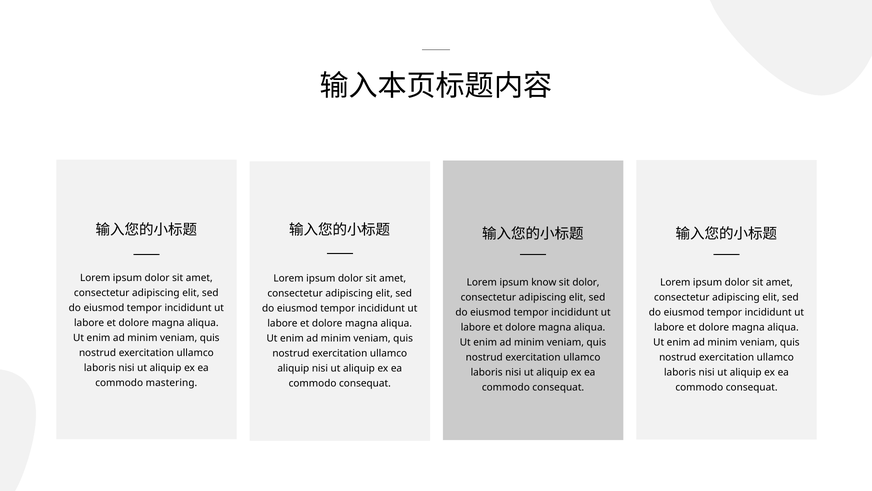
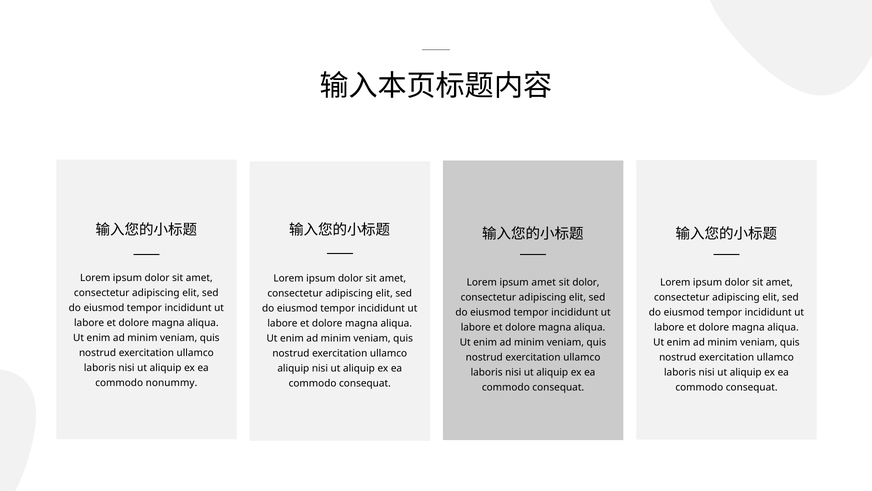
ipsum know: know -> amet (544, 282)
mastering: mastering -> nonummy (172, 383)
